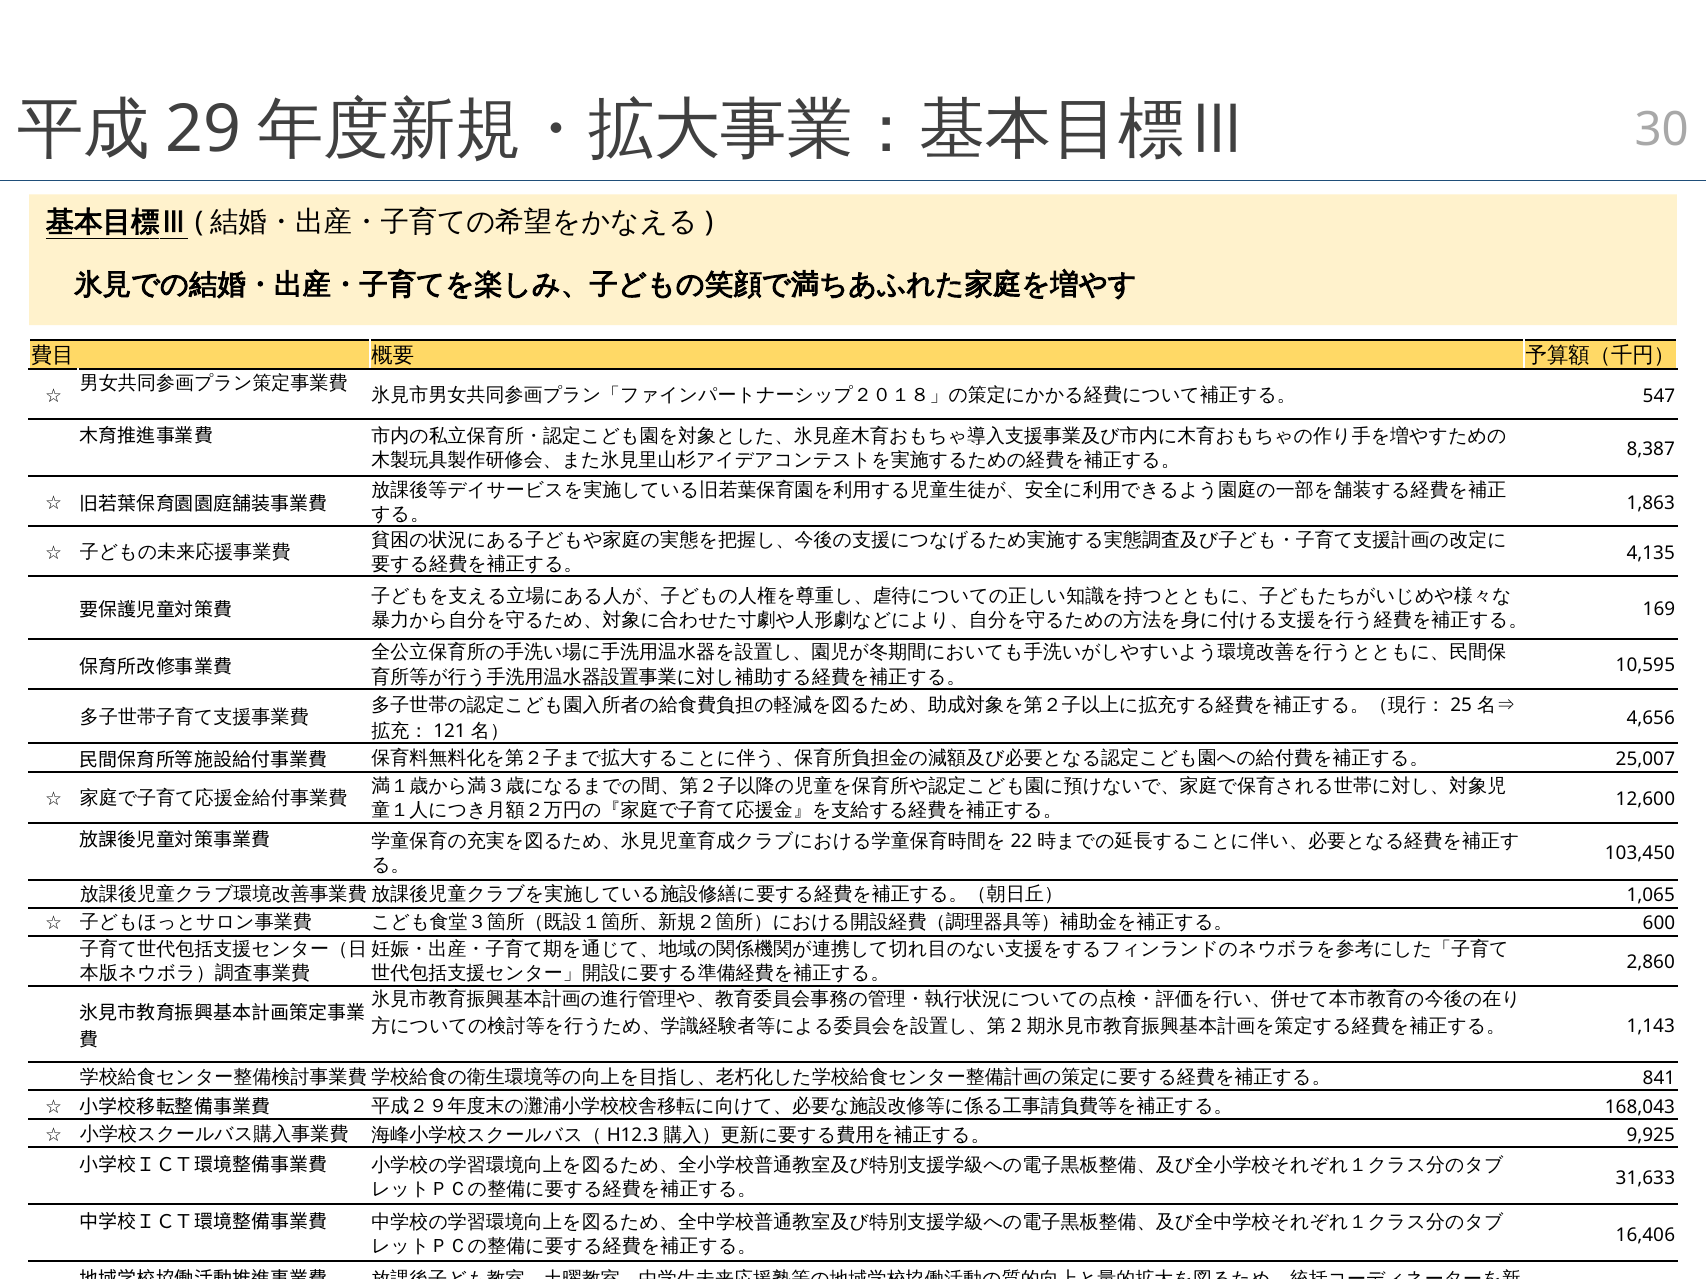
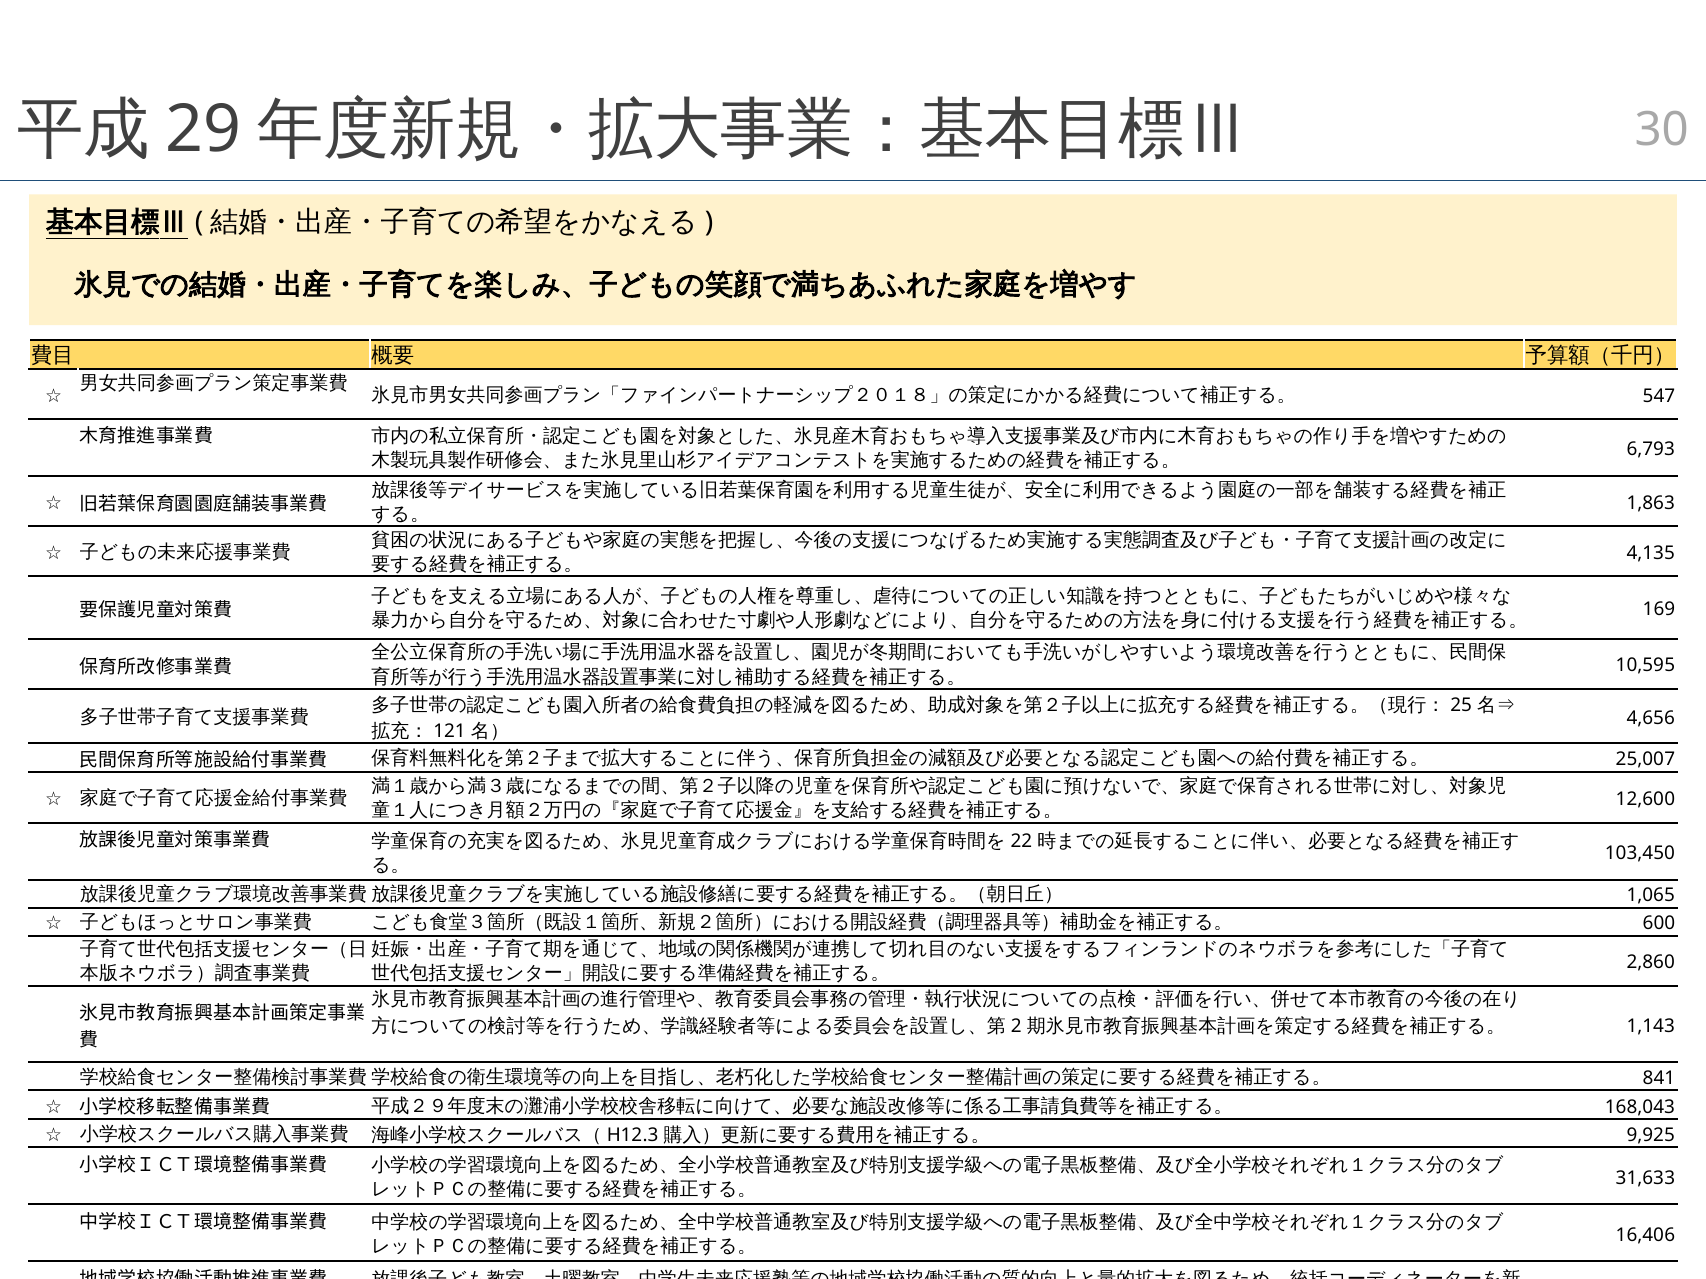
8,387: 8,387 -> 6,793 (1651, 450)
